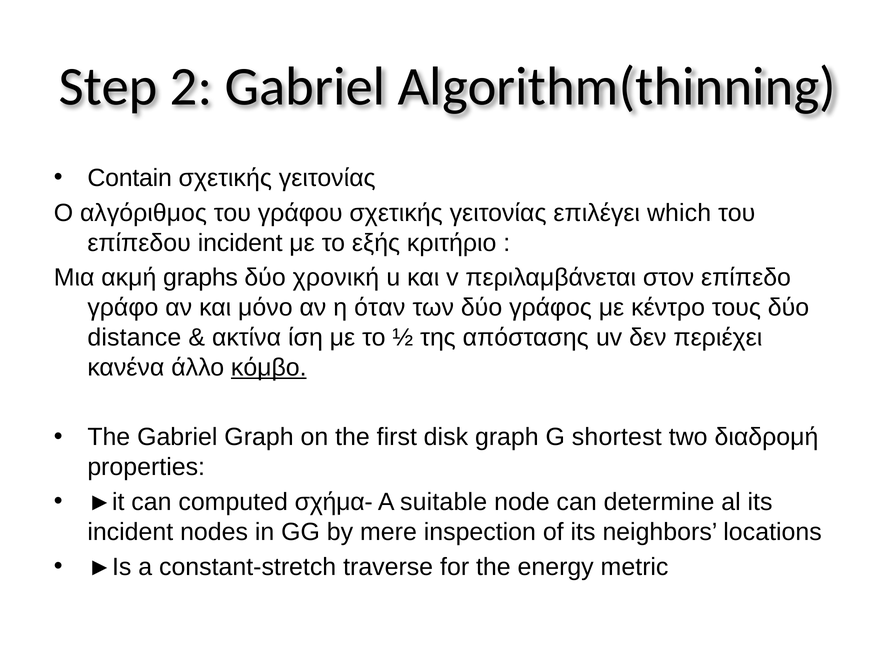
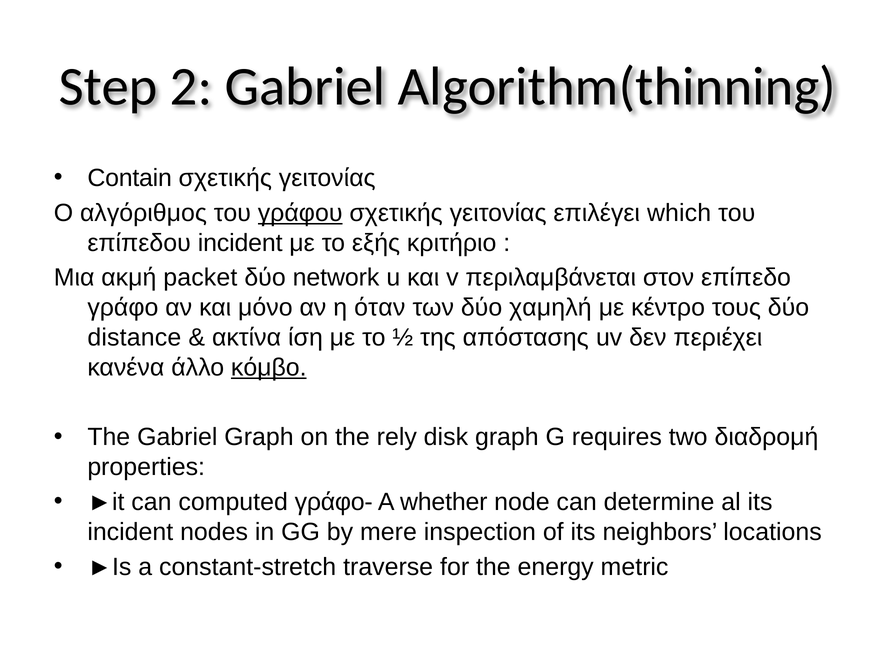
γράφου underline: none -> present (300, 213)
graphs: graphs -> packet (200, 278)
χρονική: χρονική -> network (336, 278)
γράφος: γράφος -> χαμηλή (550, 308)
first: first -> rely (397, 437)
shortest: shortest -> requires (617, 437)
σχήμα-: σχήμα- -> γράφο- (334, 502)
suitable: suitable -> whether (444, 502)
